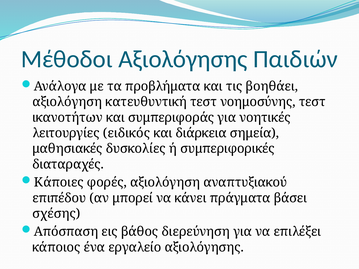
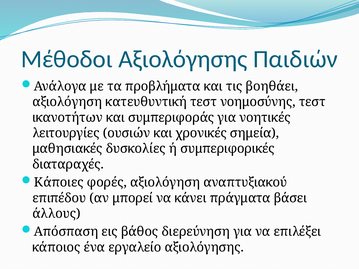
ειδικός: ειδικός -> ουσιών (127, 133)
διάρκεια: διάρκεια -> χρονικές (201, 133)
σχέσης: σχέσης -> άλλους (56, 214)
